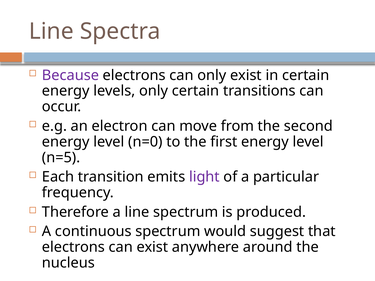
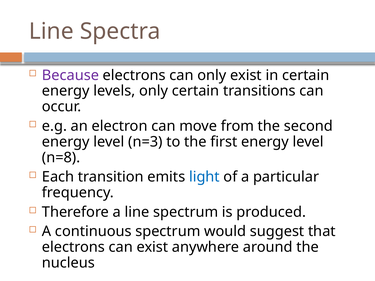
n=0: n=0 -> n=3 (145, 142)
n=5: n=5 -> n=8 (61, 158)
light colour: purple -> blue (204, 177)
